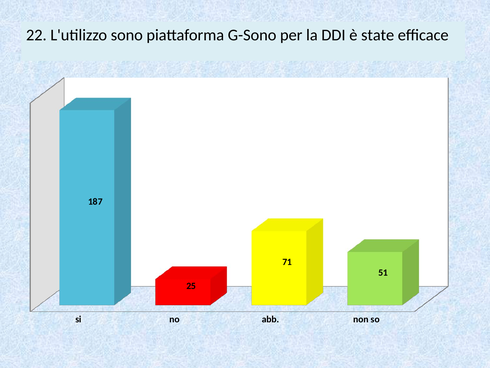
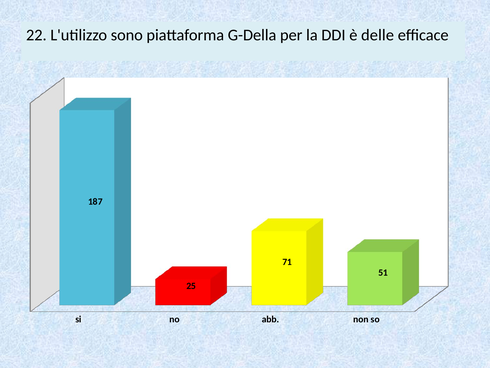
G-Sono: G-Sono -> G-Della (252, 35)
state: state -> delle (378, 35)
